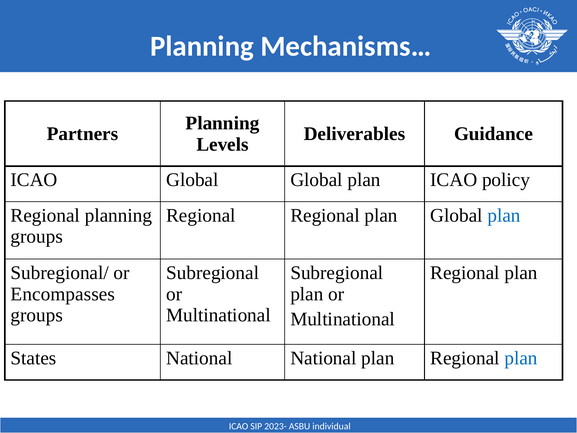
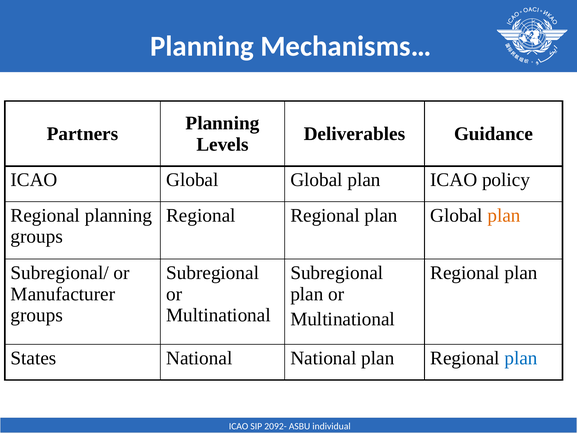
plan colour: blue -> orange (504, 215)
Encompasses: Encompasses -> Manufacturer (63, 294)
2023-: 2023- -> 2092- (275, 426)
